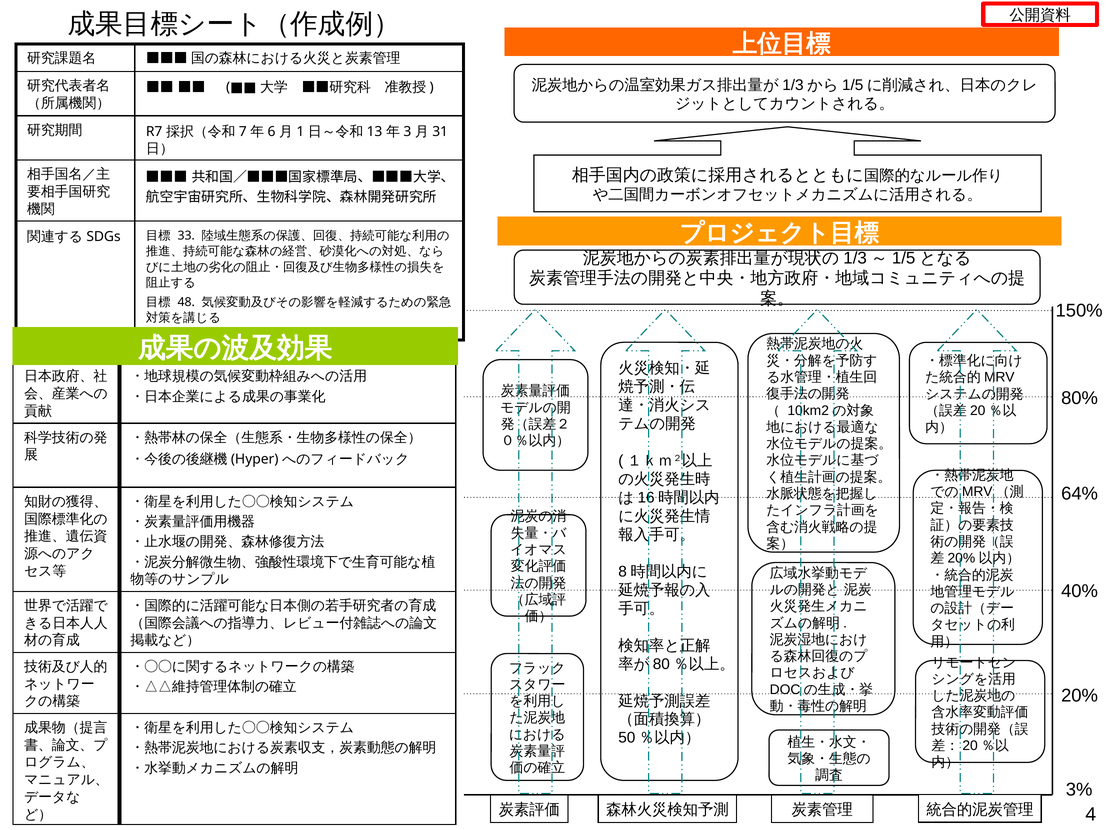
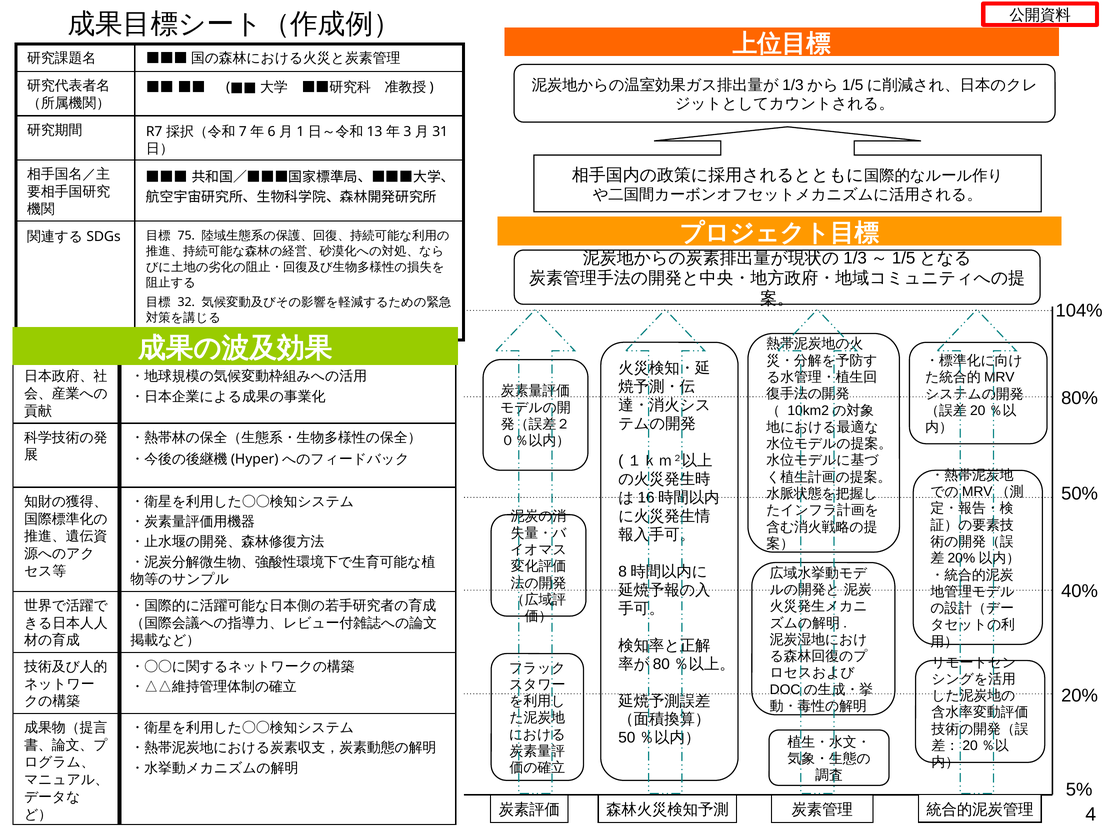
33: 33 -> 75 (186, 236)
48: 48 -> 32 (186, 302)
150%: 150% -> 104% (1079, 311)
64%: 64% -> 50% (1080, 494)
3%: 3% -> 5% (1079, 790)
